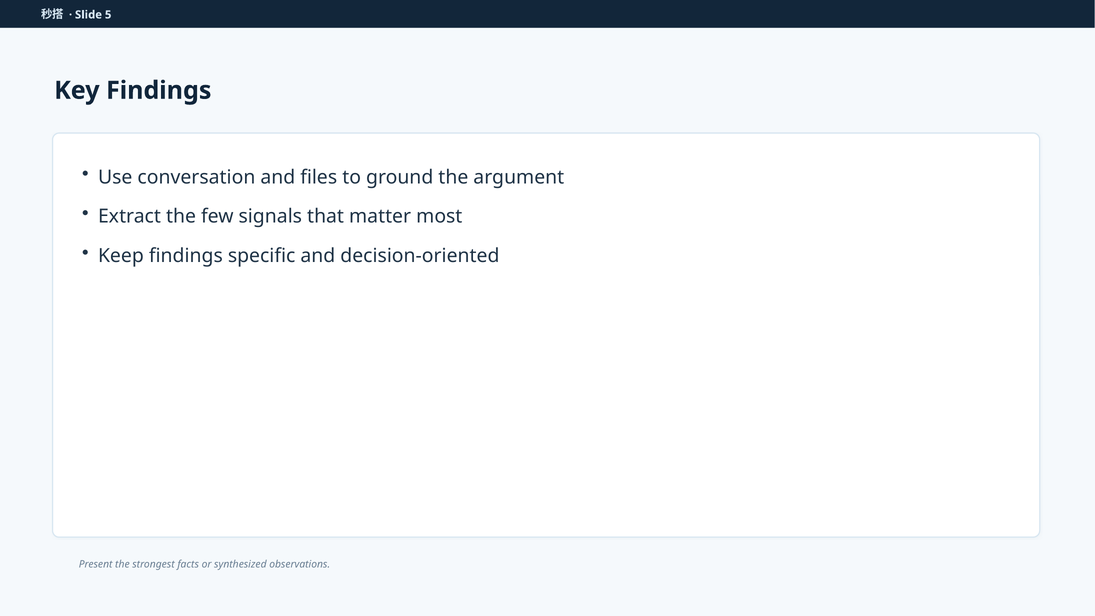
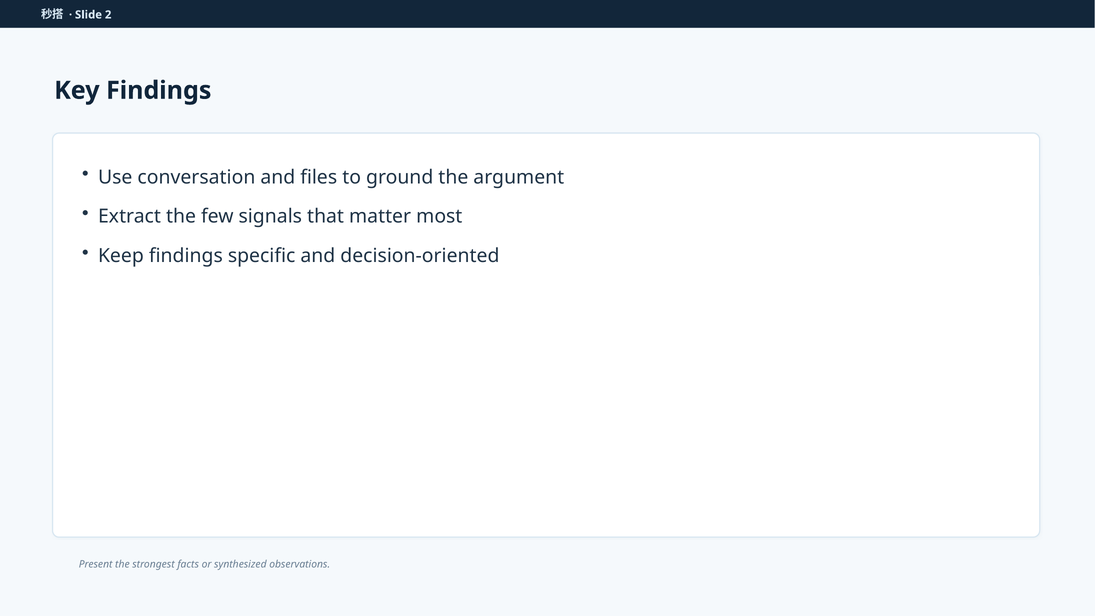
5: 5 -> 2 (108, 15)
